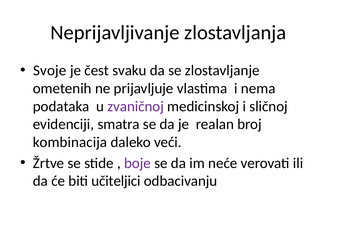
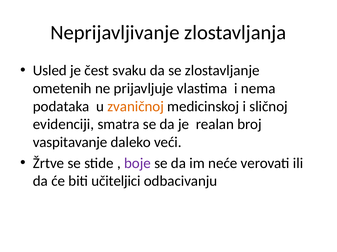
Svoje: Svoje -> Usled (50, 71)
zvaničnoj colour: purple -> orange (136, 107)
kombinacija: kombinacija -> vaspitavanje (70, 143)
